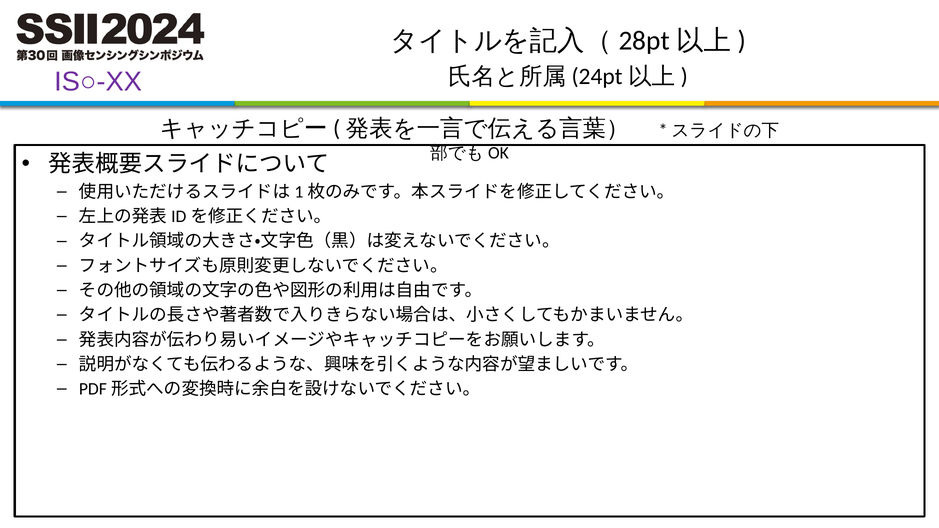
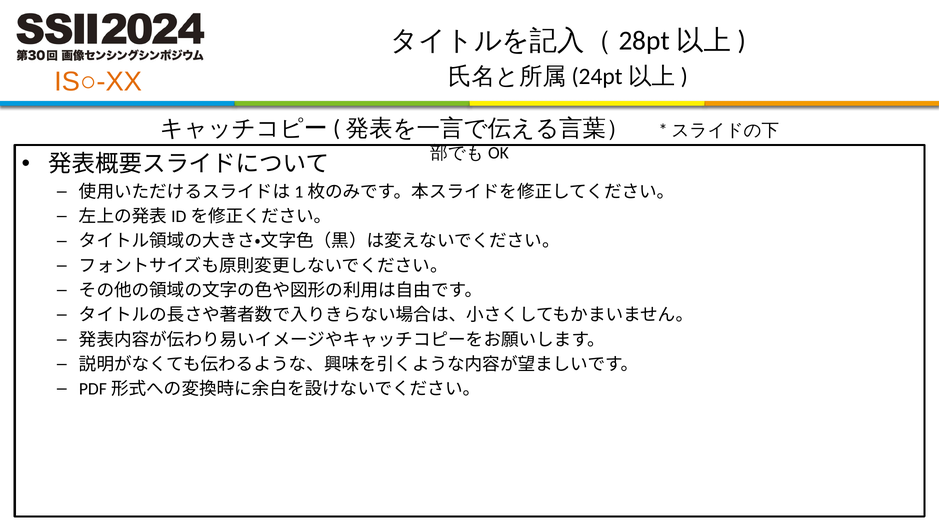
IS○-XX colour: purple -> orange (98, 82)
